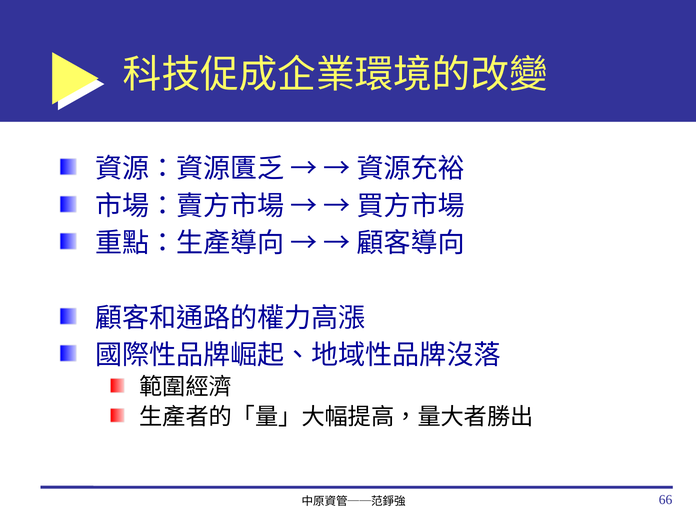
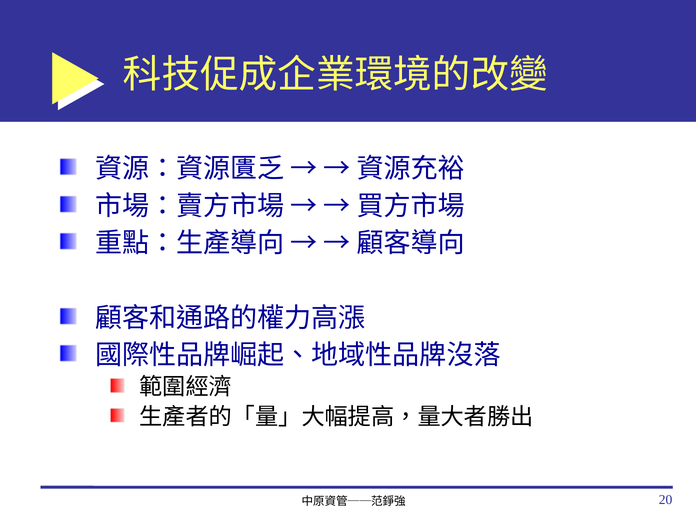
66: 66 -> 20 (666, 500)
